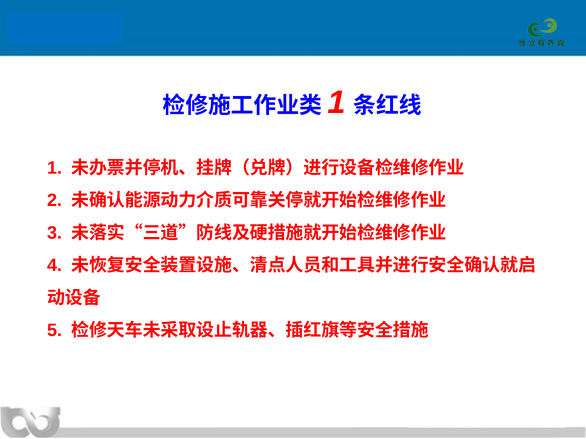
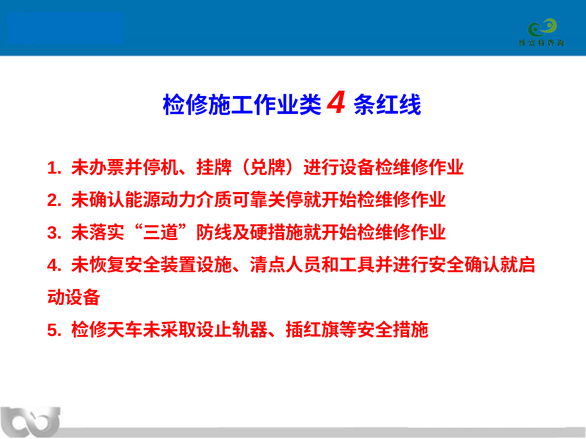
1: 1 -> 4 (336, 103)
